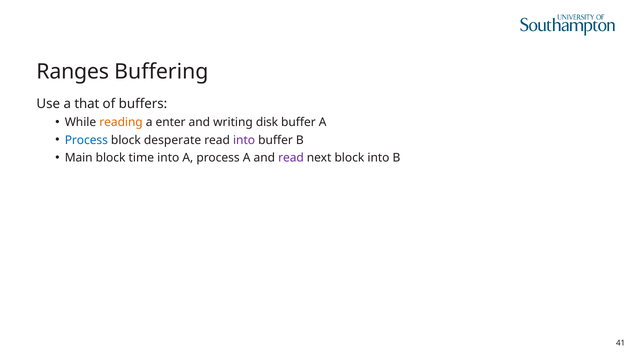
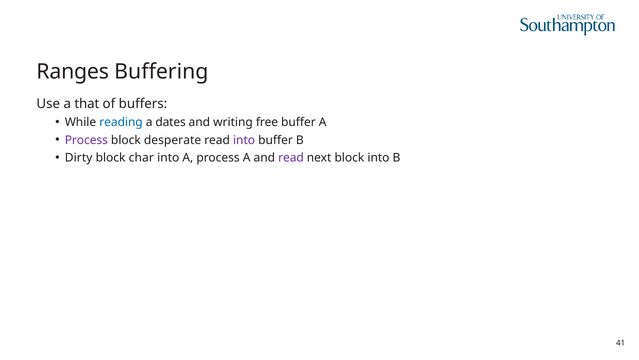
reading colour: orange -> blue (121, 122)
enter: enter -> dates (171, 122)
disk: disk -> free (267, 122)
Process colour: blue -> purple (86, 140)
Main: Main -> Dirty (79, 158)
time: time -> char (141, 158)
